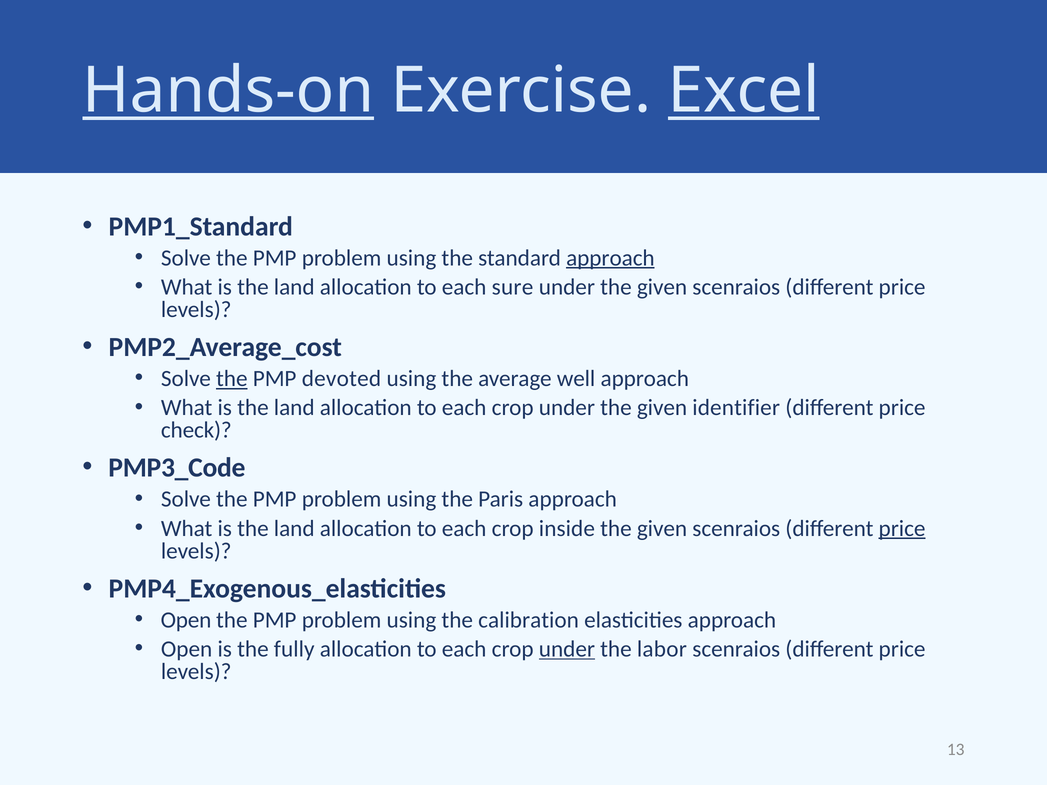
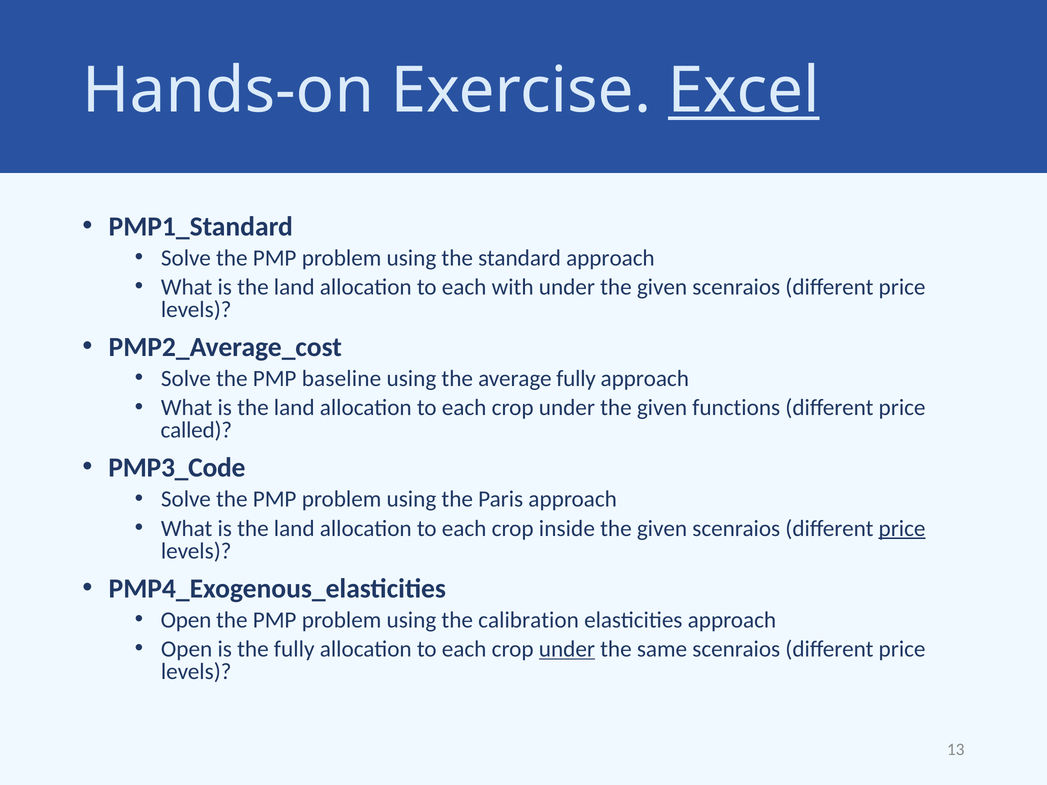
Hands-on underline: present -> none (228, 91)
approach underline: present -> none (610, 258)
sure: sure -> with (513, 287)
the underline: present -> none (232, 379)
devoted: devoted -> baseline (341, 379)
average well: well -> fully (576, 379)
identifier: identifier -> functions (736, 408)
check: check -> called (196, 430)
labor: labor -> same (662, 649)
